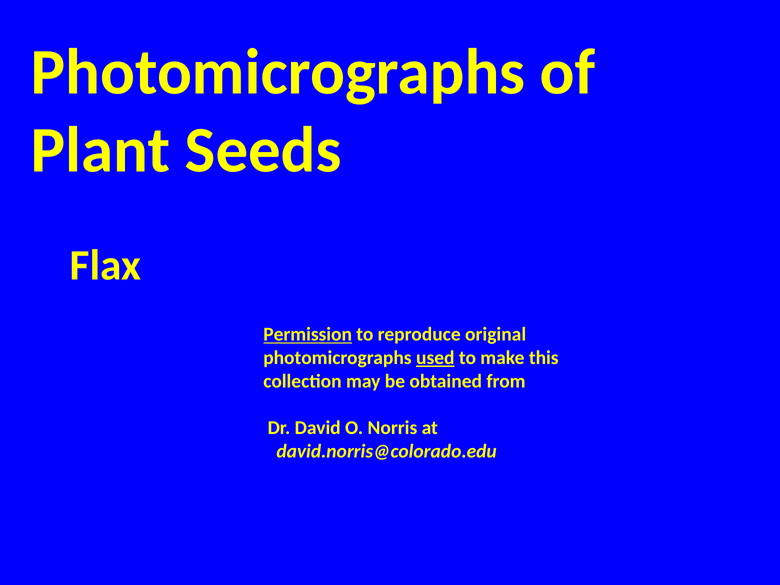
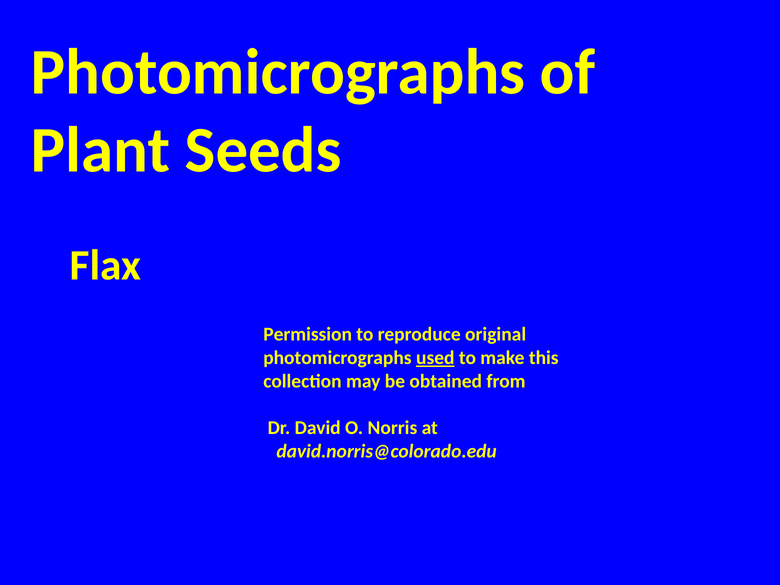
Permission underline: present -> none (308, 334)
